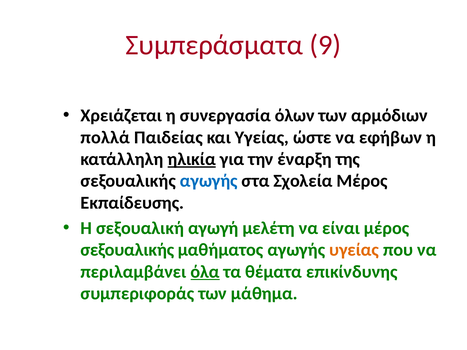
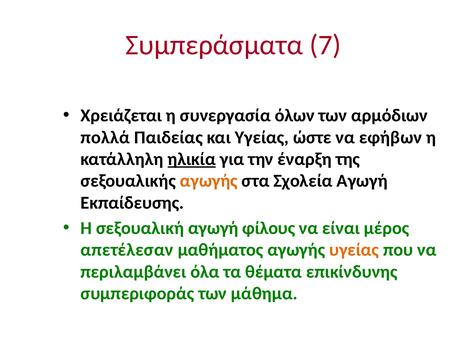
9: 9 -> 7 (325, 45)
αγωγής colour: blue -> orange (209, 181)
Σχολεία Μέρος: Μέρος -> Αγωγή (362, 181)
μελέτη: μελέτη -> φίλους (269, 228)
σεξουαλικής: σεξουαλικής -> απετέλεσαν (127, 250)
όλα underline: present -> none (205, 272)
